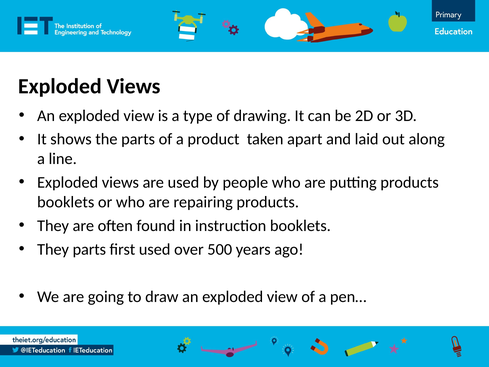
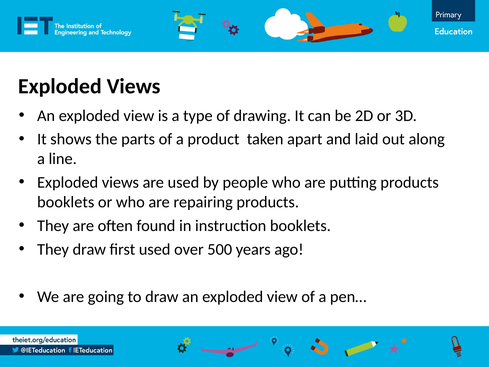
They parts: parts -> draw (89, 249)
